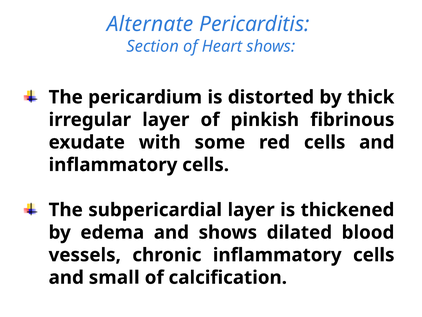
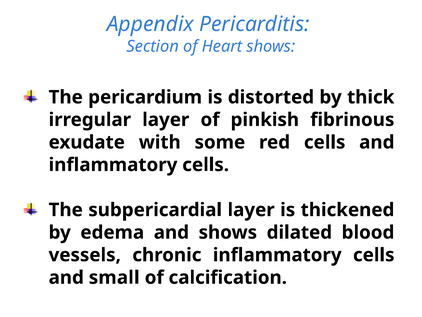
Alternate: Alternate -> Appendix (150, 24)
